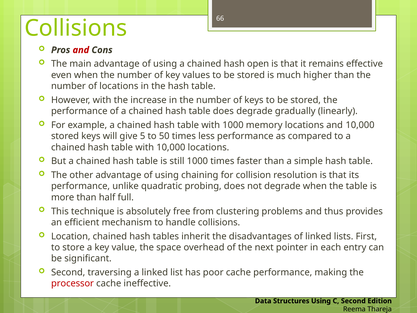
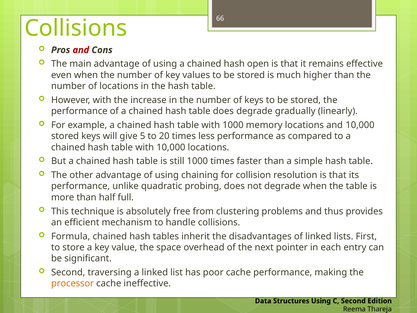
50: 50 -> 20 (164, 136)
Location: Location -> Formula (71, 236)
processor colour: red -> orange (72, 283)
